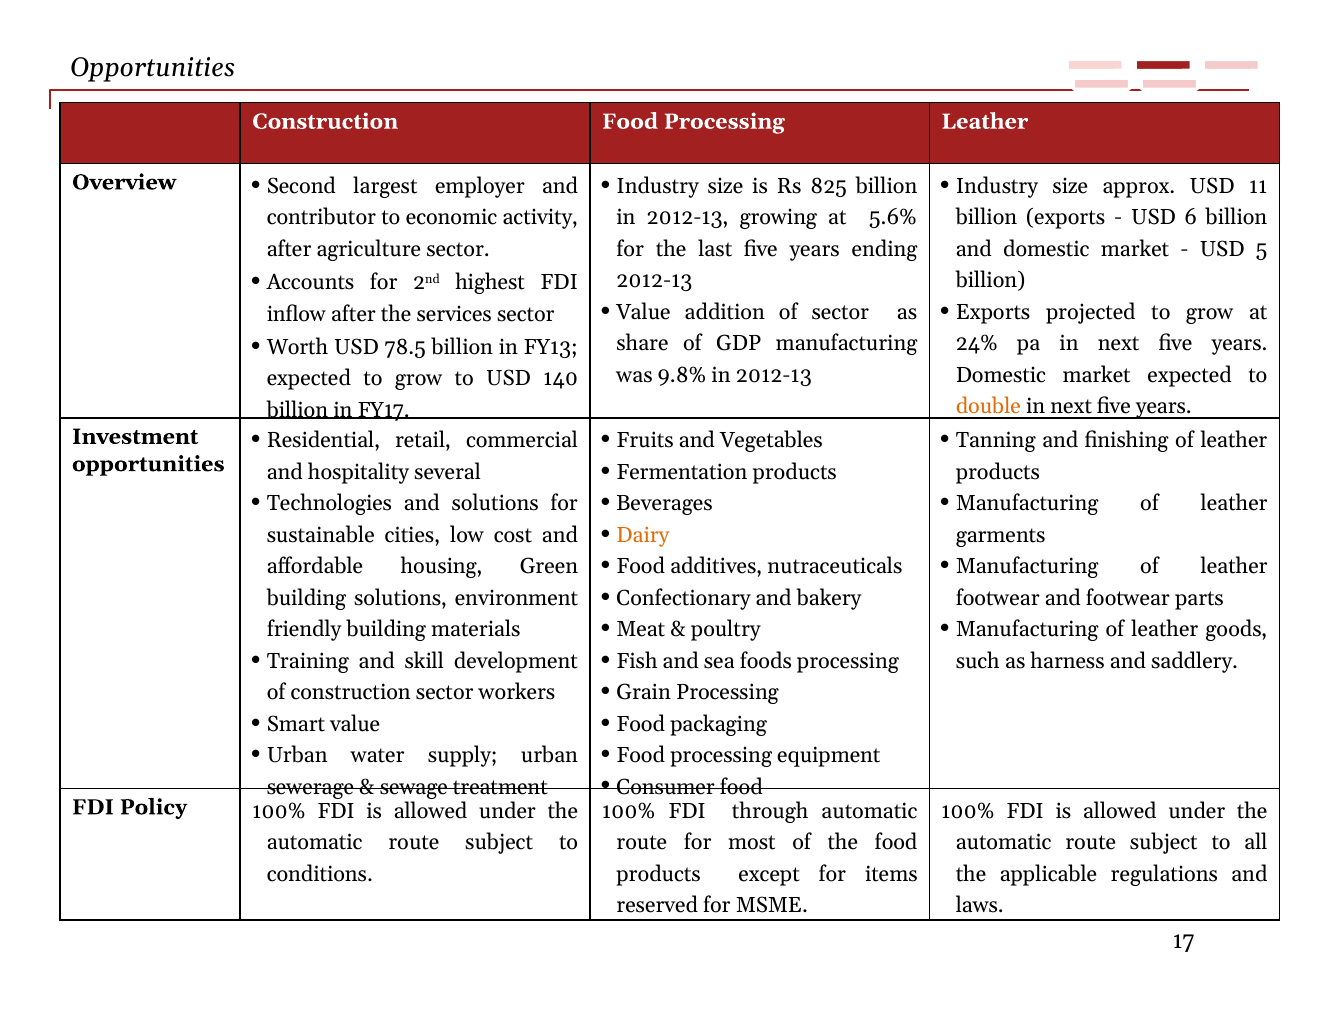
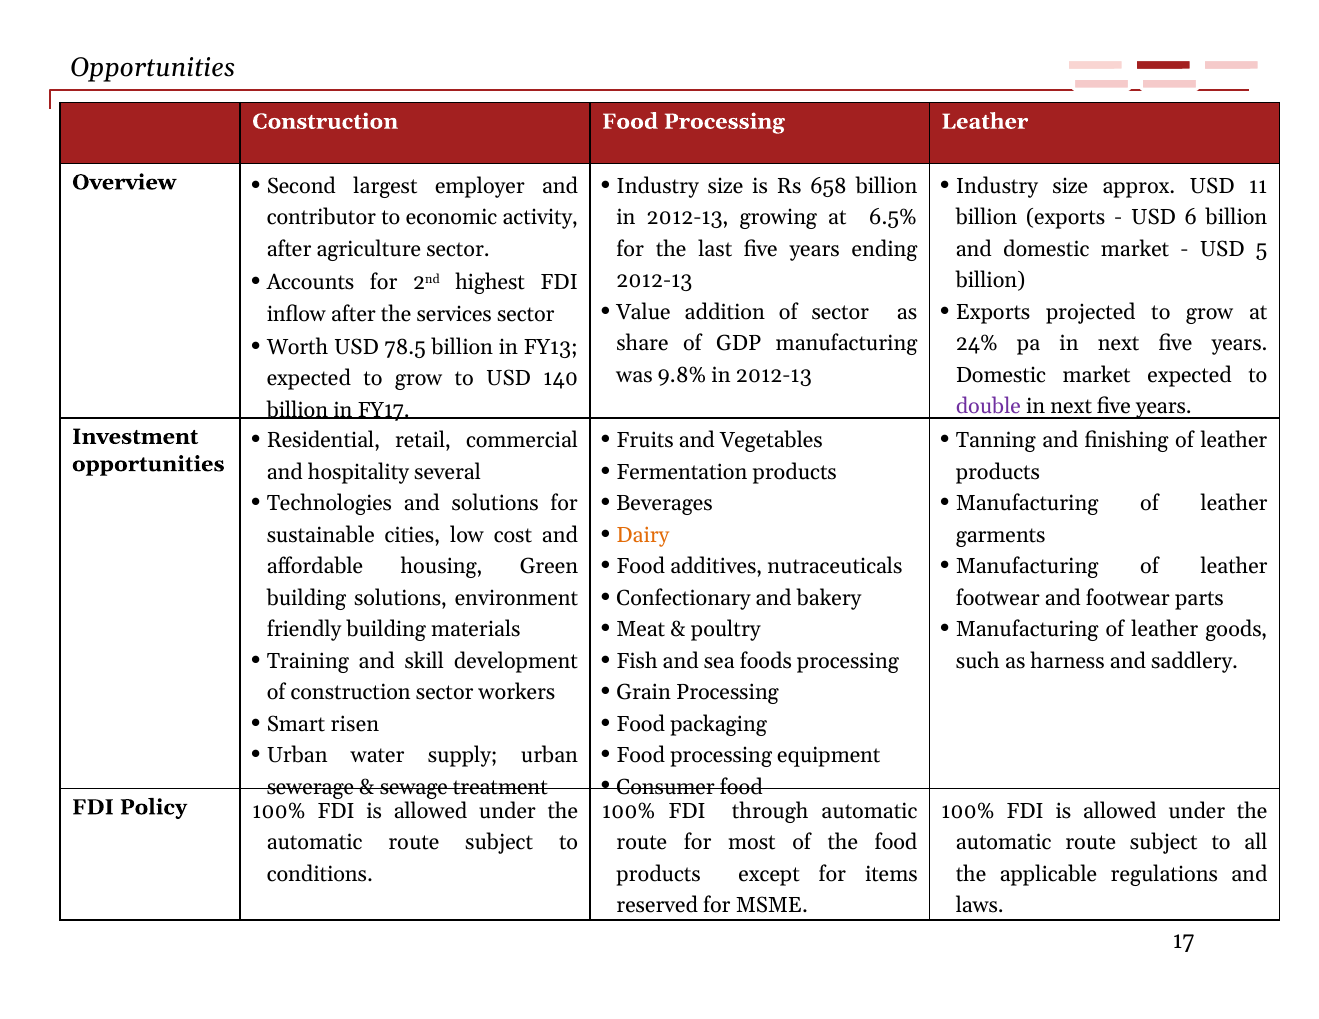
825: 825 -> 658 (829, 186)
5.6%: 5.6% -> 6.5% (893, 218)
double colour: orange -> purple (988, 407)
Smart value: value -> risen (355, 724)
